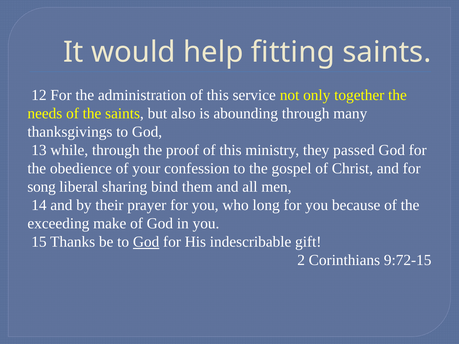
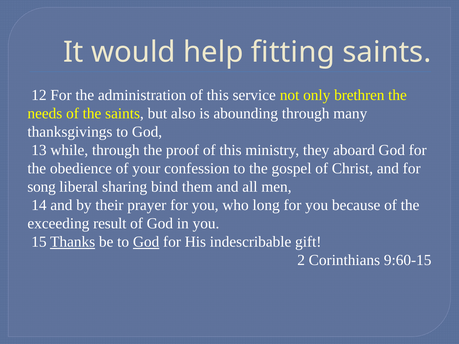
together: together -> brethren (359, 95)
passed: passed -> aboard (354, 150)
make: make -> result (110, 224)
Thanks underline: none -> present (73, 242)
9:72-15: 9:72-15 -> 9:60-15 (408, 260)
